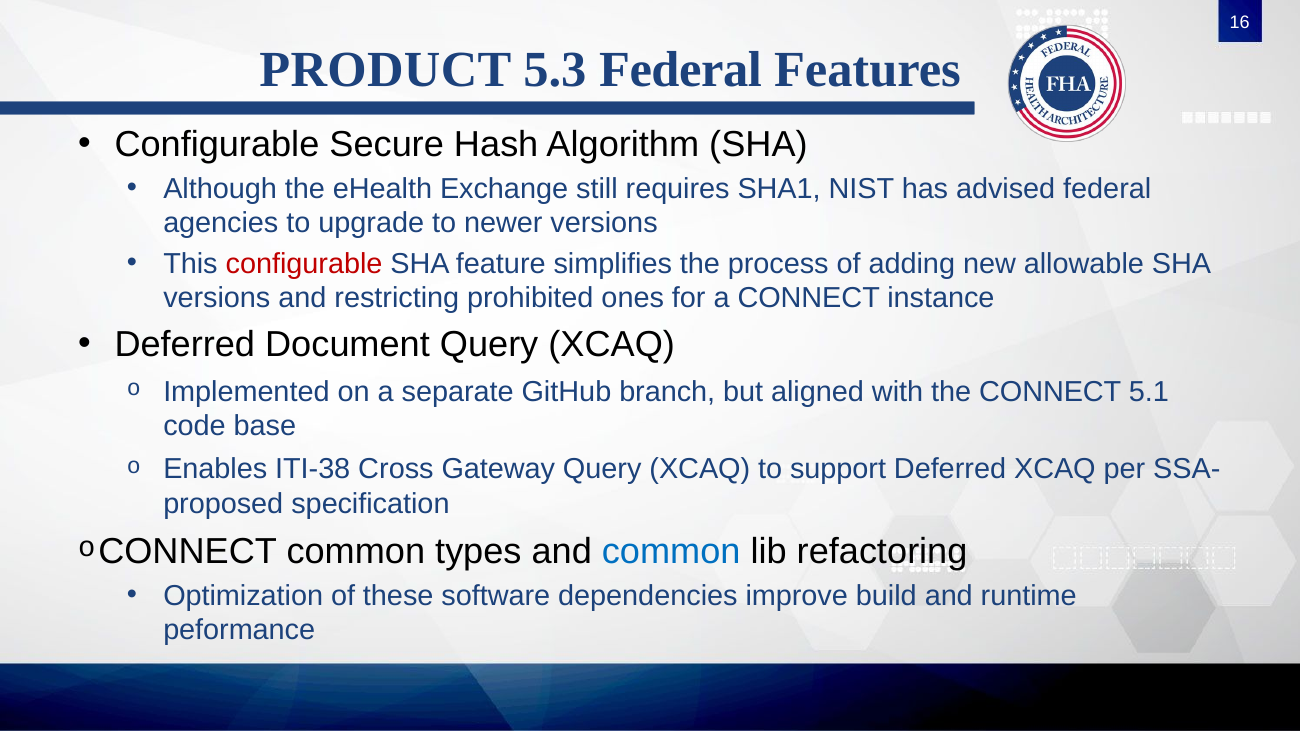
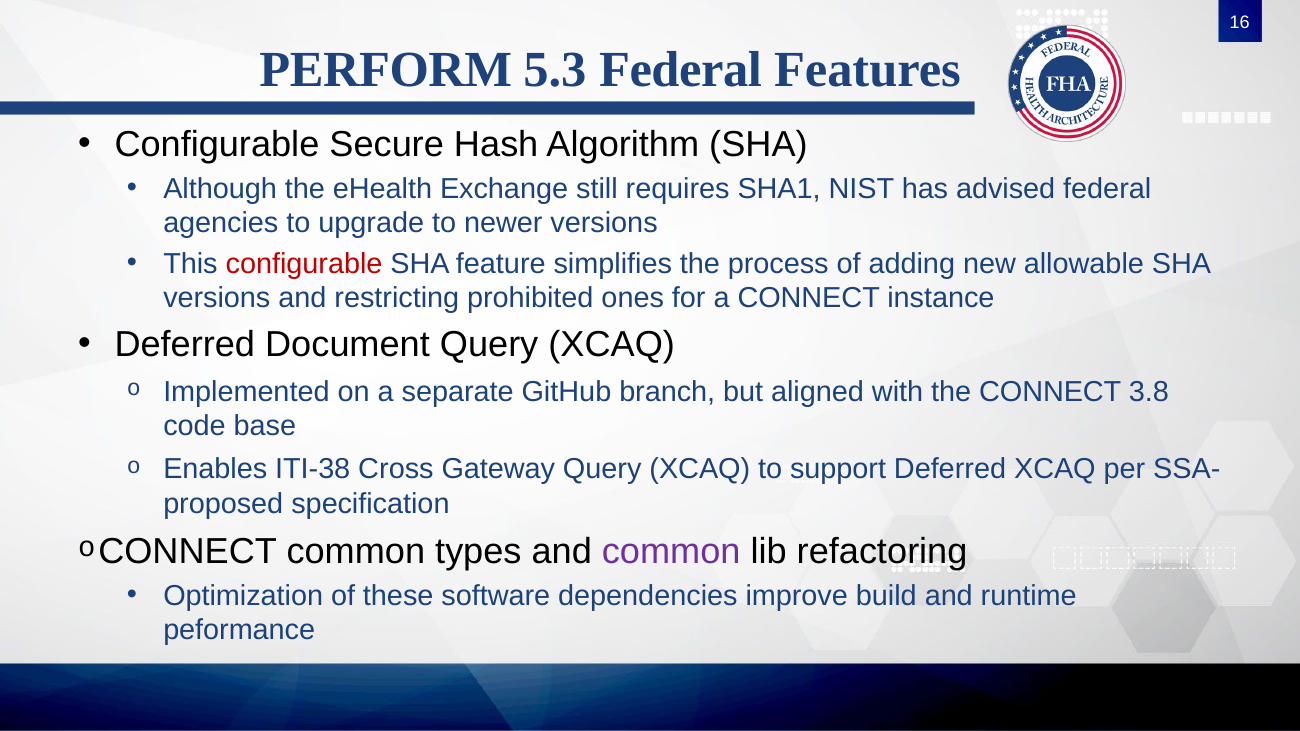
PRODUCT: PRODUCT -> PERFORM (386, 70)
5.1: 5.1 -> 3.8 (1149, 392)
common colour: blue -> purple (671, 551)
